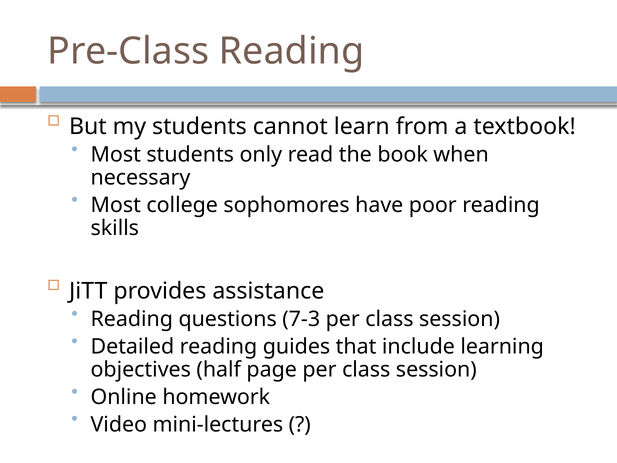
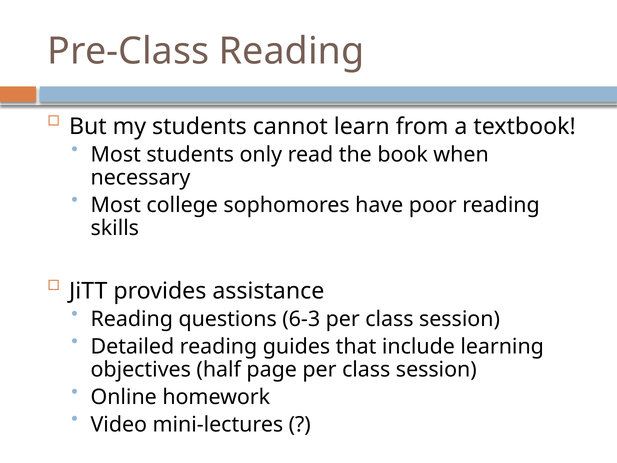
7-3: 7-3 -> 6-3 (301, 319)
